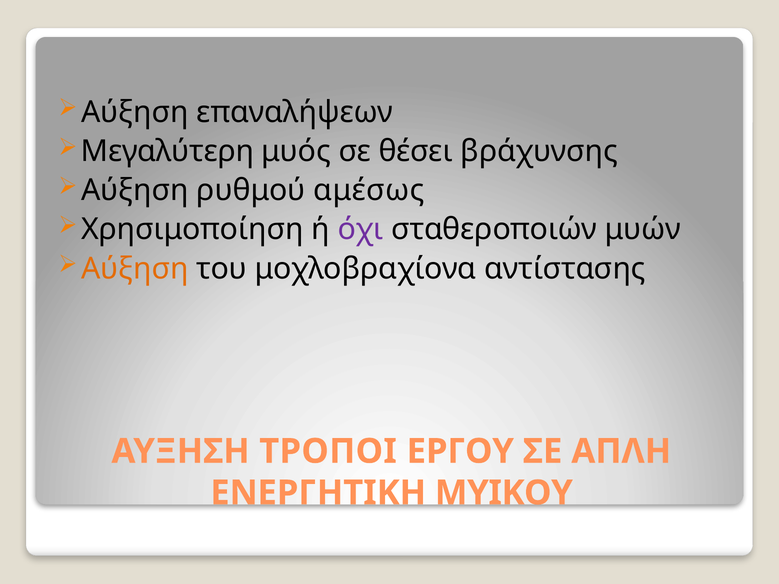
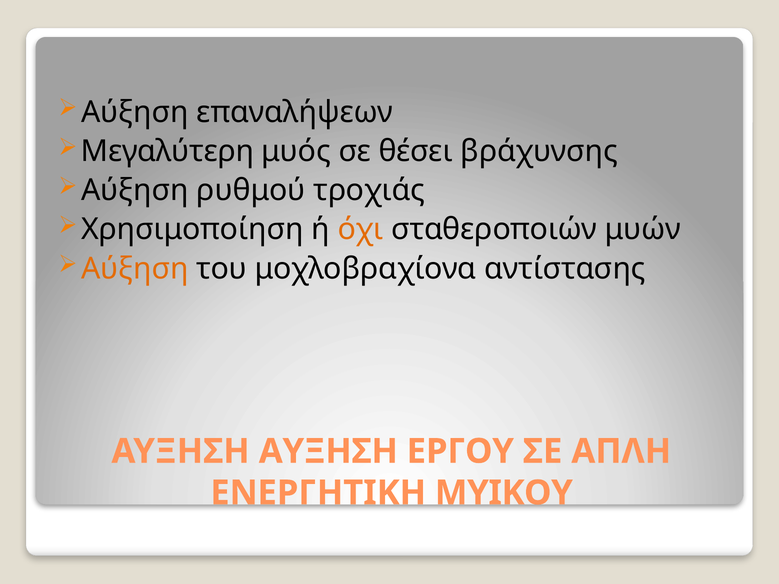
αμέσως: αμέσως -> τροχιάς (369, 190)
όχι colour: purple -> orange (361, 230)
ΑΥΞΗΣΗ ΤΡΟΠΟΙ: ΤΡΟΠΟΙ -> ΑΥΞΗΣΗ (328, 452)
